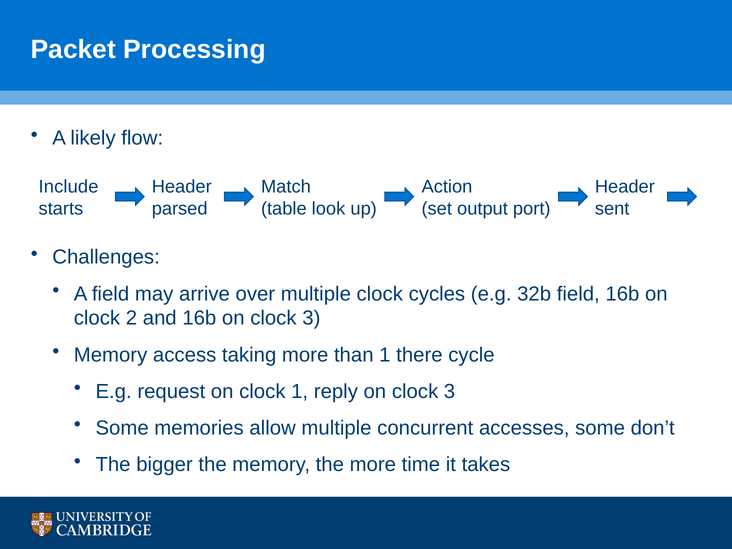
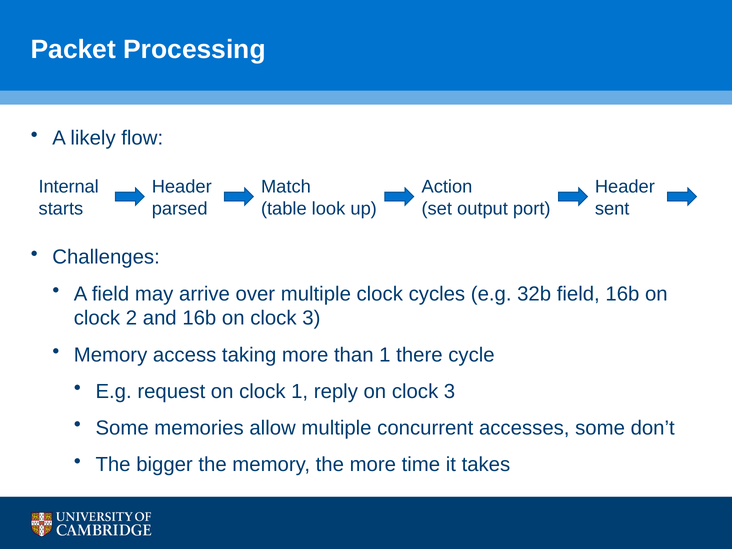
Include: Include -> Internal (69, 187)
